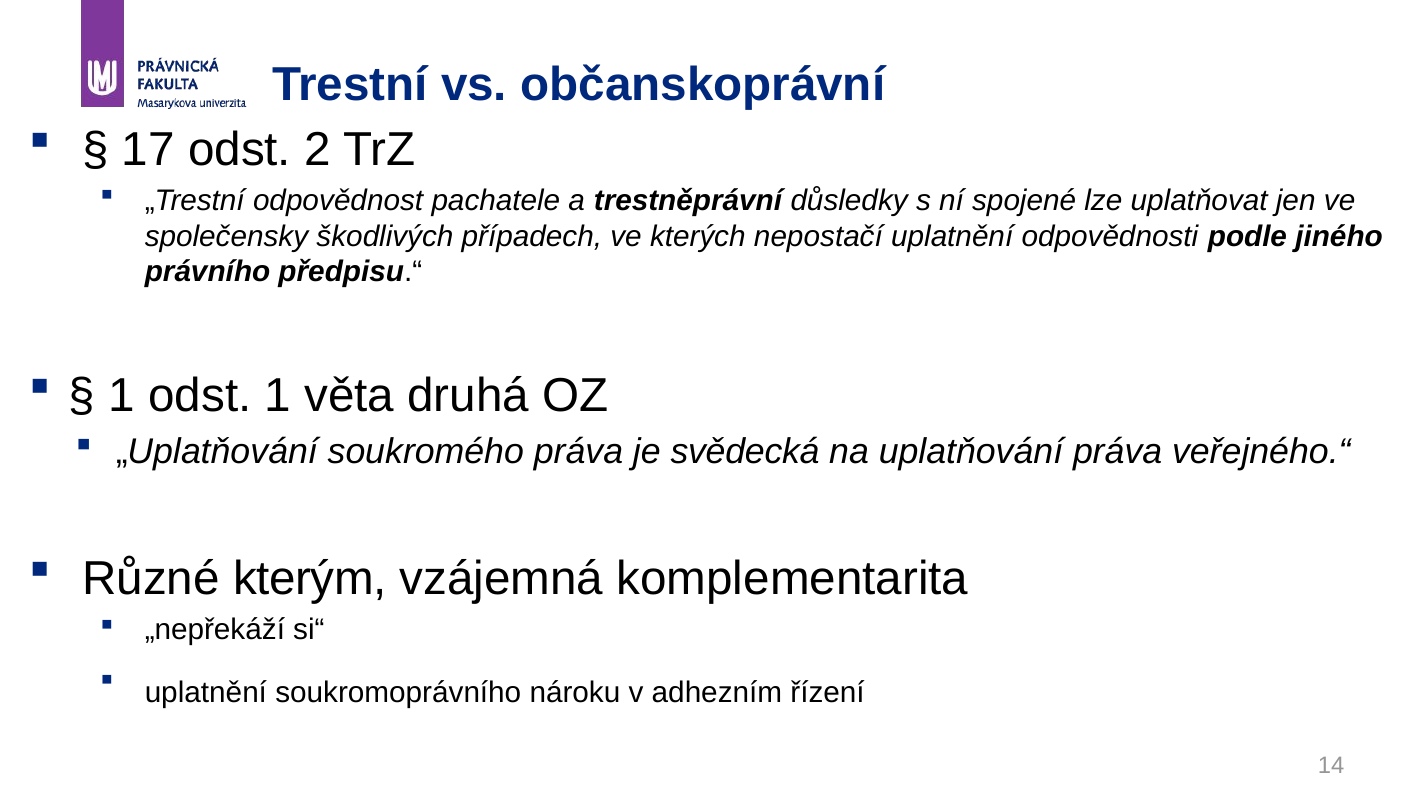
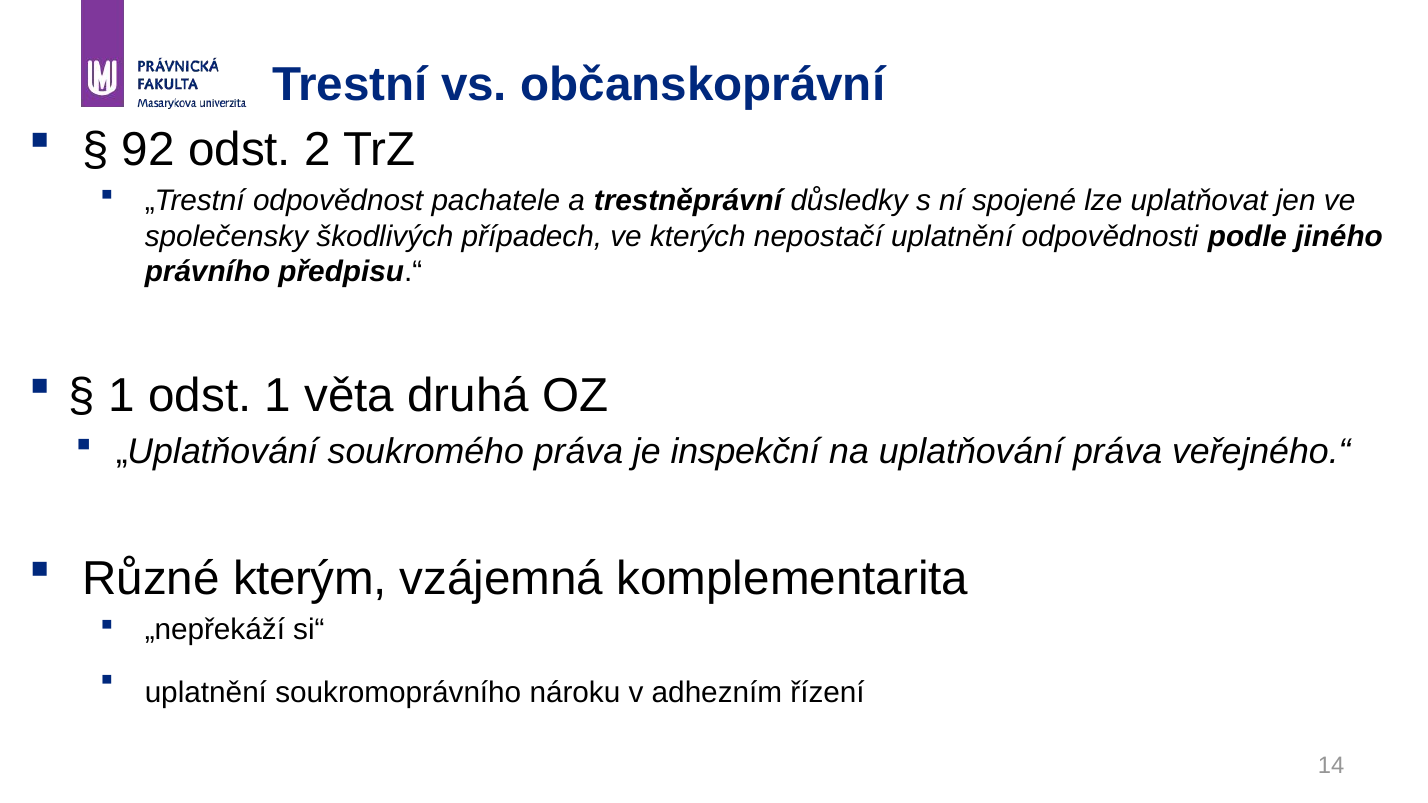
17: 17 -> 92 (148, 150)
svědecká: svědecká -> inspekční (745, 452)
